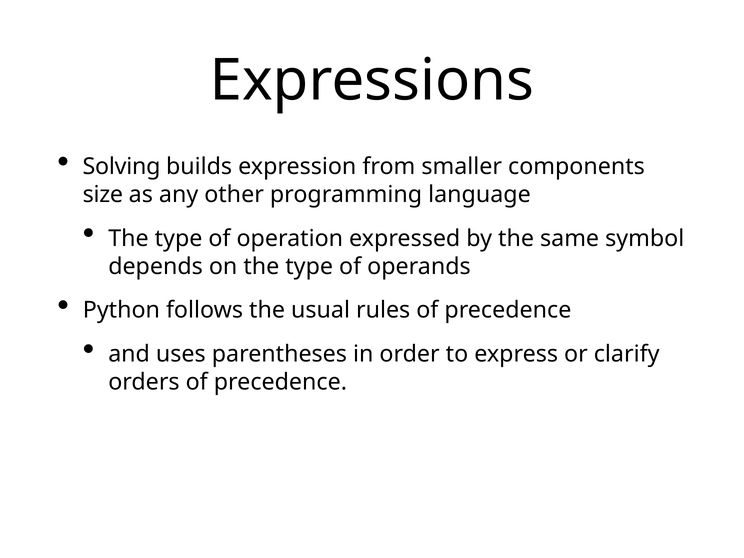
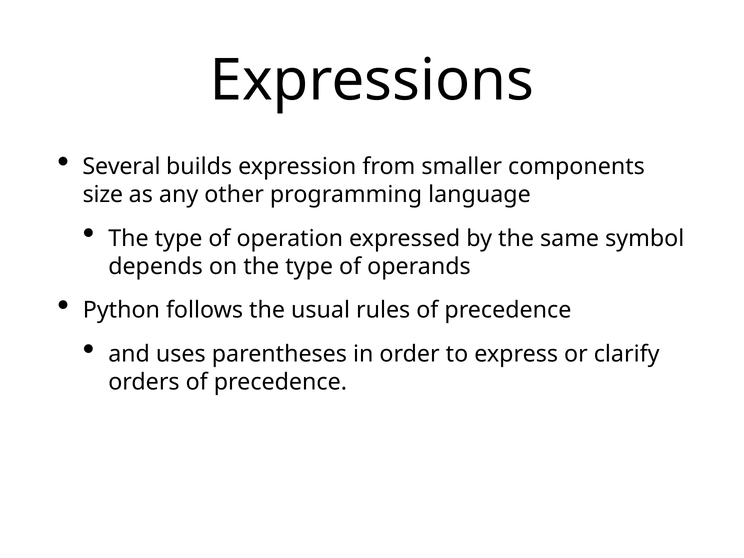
Solving: Solving -> Several (122, 167)
